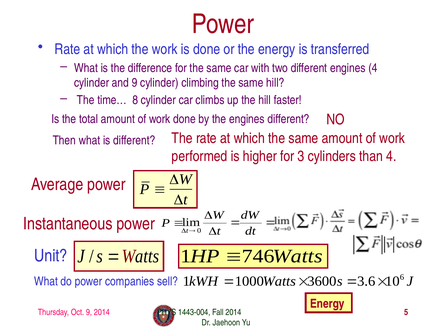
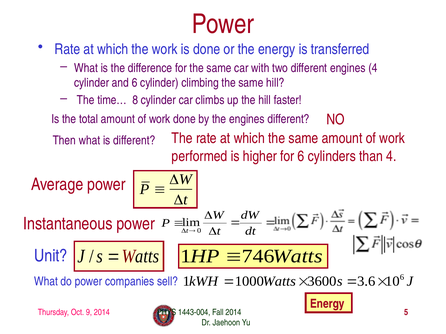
and 9: 9 -> 6 (135, 83)
for 3: 3 -> 6 (301, 156)
